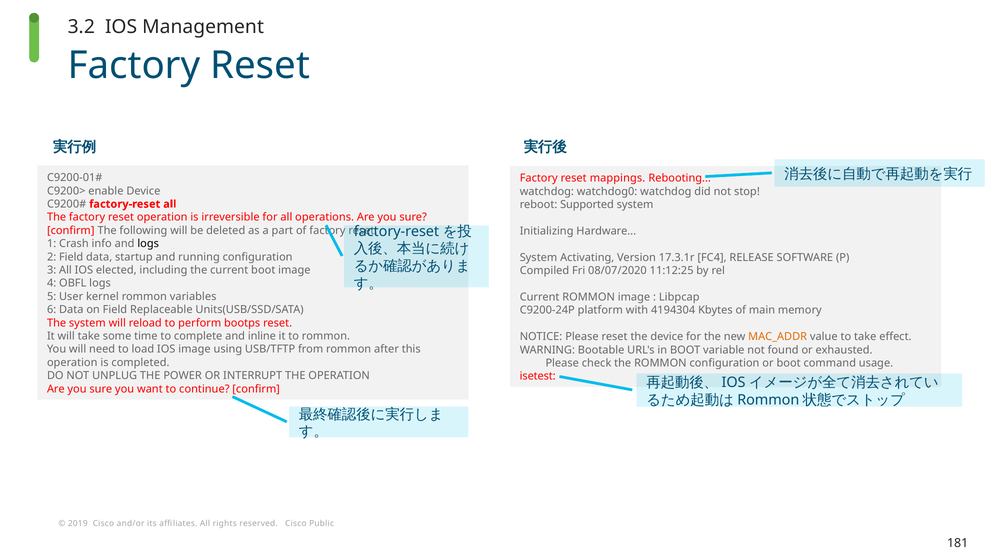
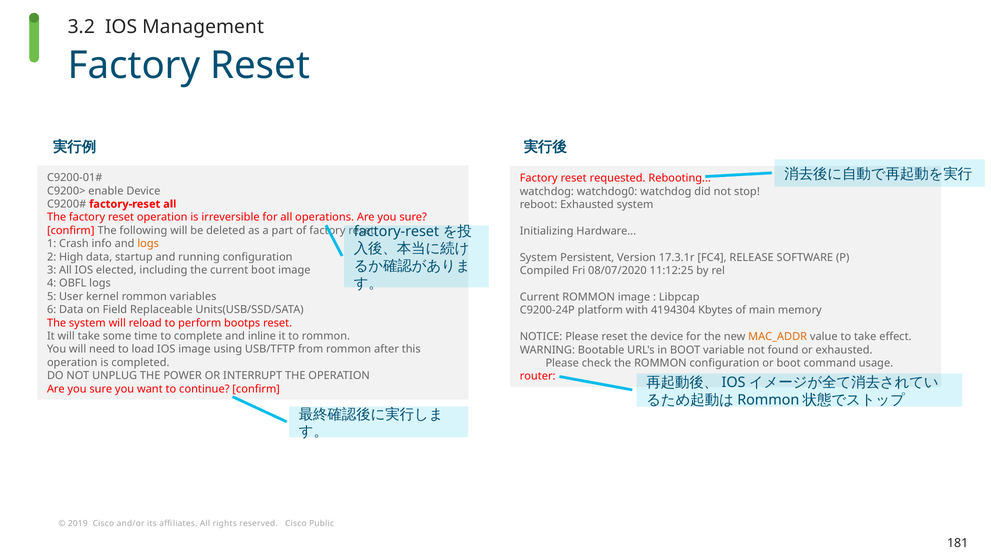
mappings: mappings -> requested (618, 178)
reboot Supported: Supported -> Exhausted (587, 204)
logs colour: black -> orange (148, 243)
2 Field: Field -> High (71, 257)
Activating: Activating -> Persistent (587, 257)
isetest: isetest -> router (538, 376)
